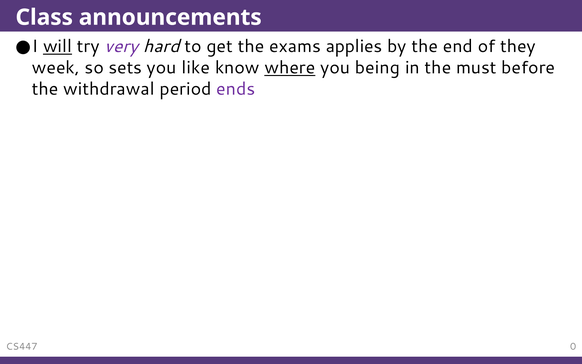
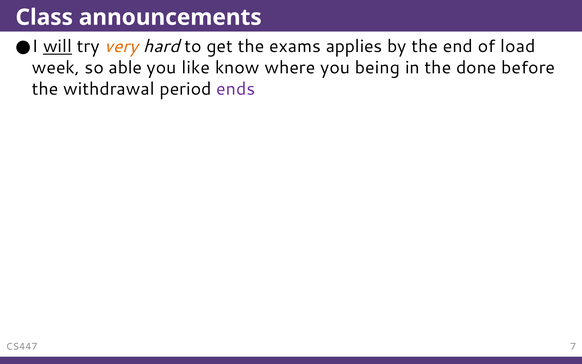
very colour: purple -> orange (121, 46)
they: they -> load (518, 46)
sets: sets -> able (125, 68)
where underline: present -> none (290, 68)
must: must -> done (476, 68)
0: 0 -> 7 (573, 346)
